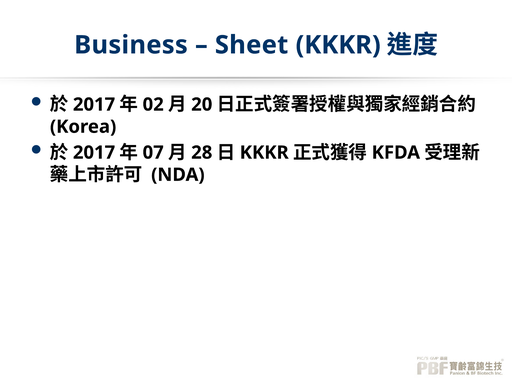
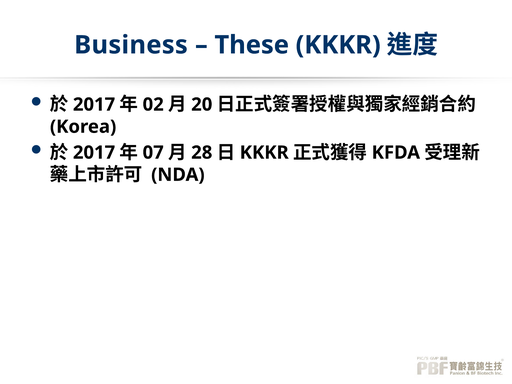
Sheet: Sheet -> These (252, 45)
